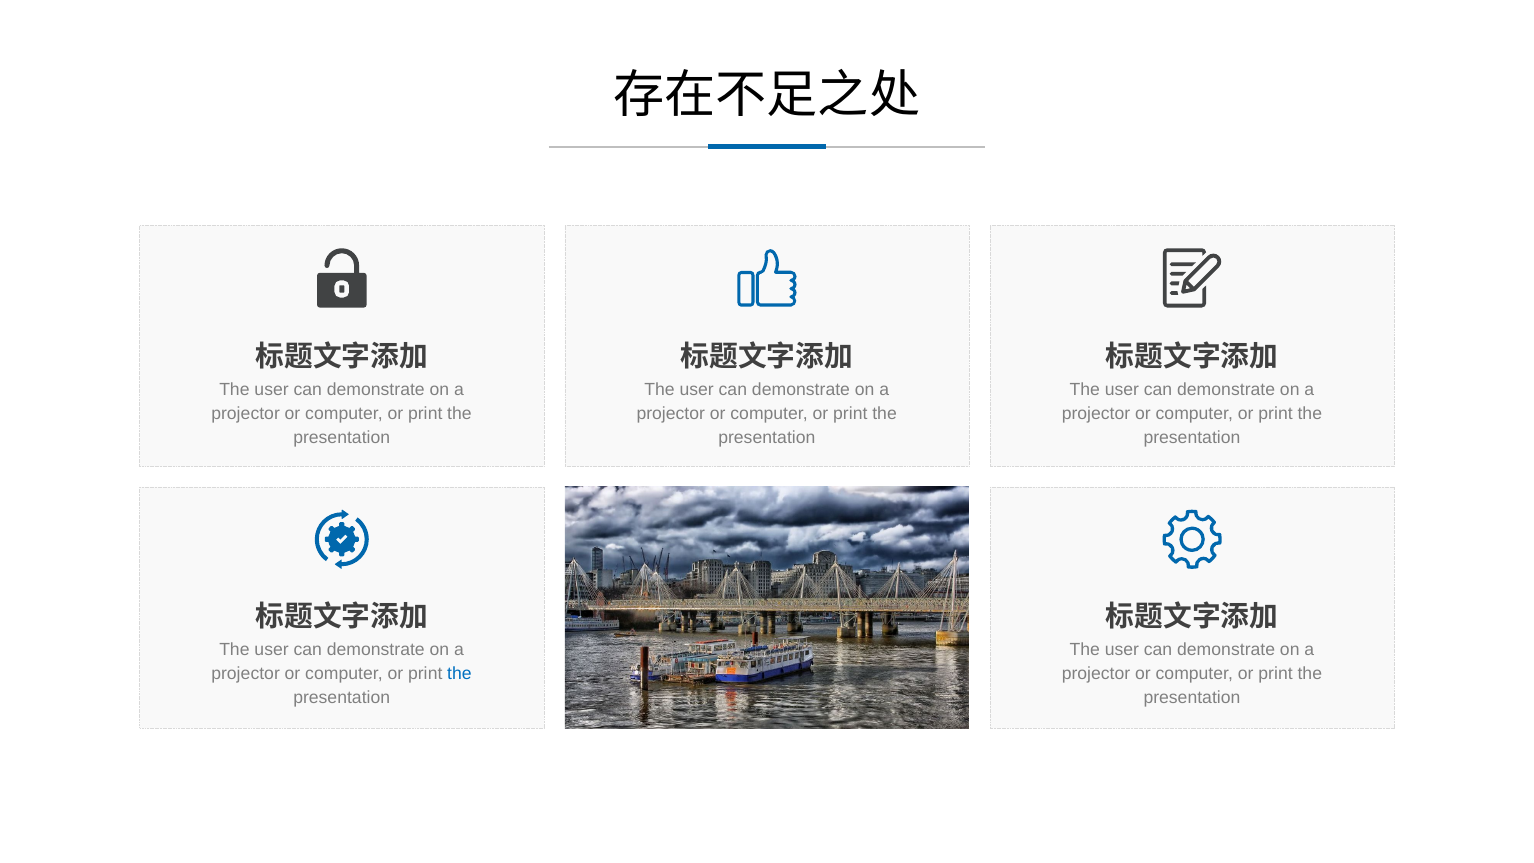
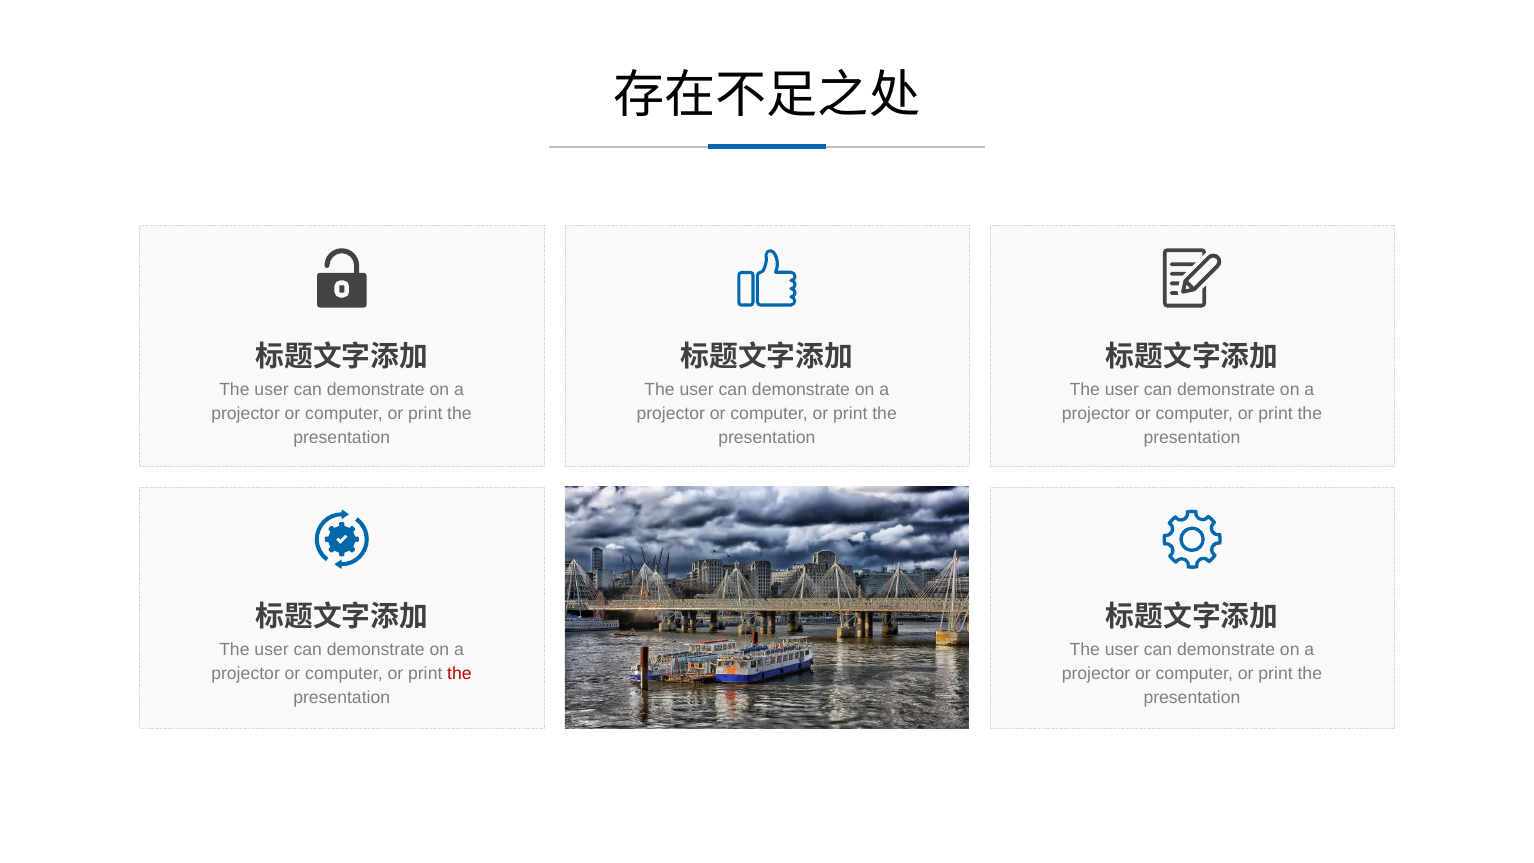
the colour: blue -> red (459, 674)
